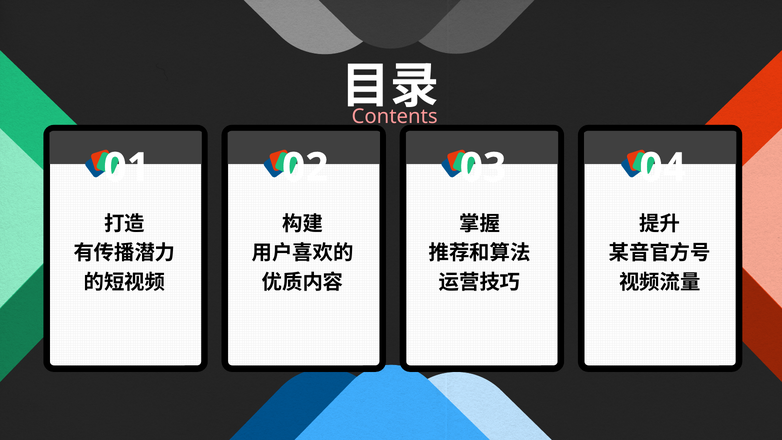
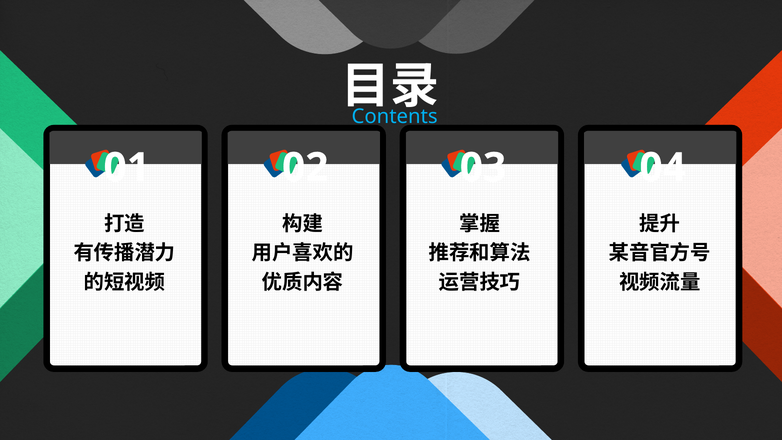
Contents colour: pink -> light blue (395, 117)
